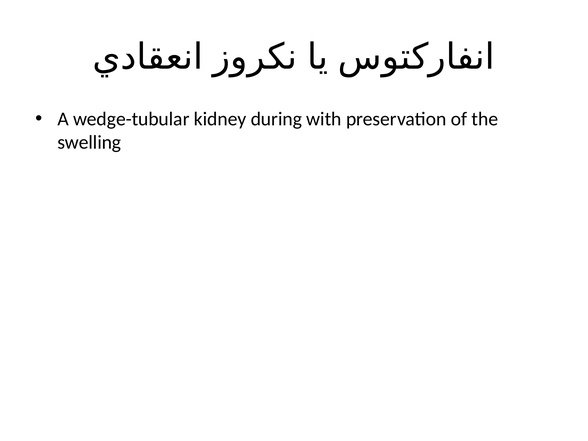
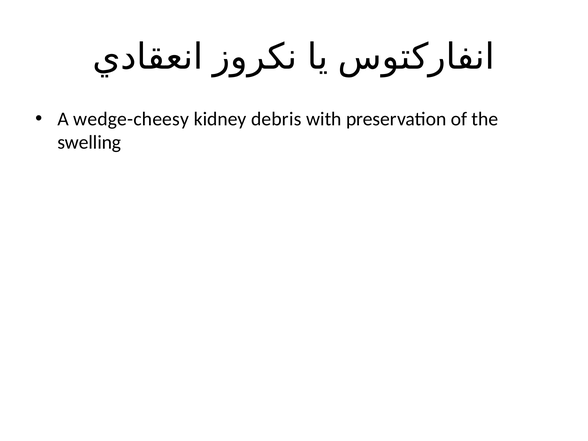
wedge-tubular: wedge-tubular -> wedge-cheesy (131, 119)
during: during -> debris (276, 119)
